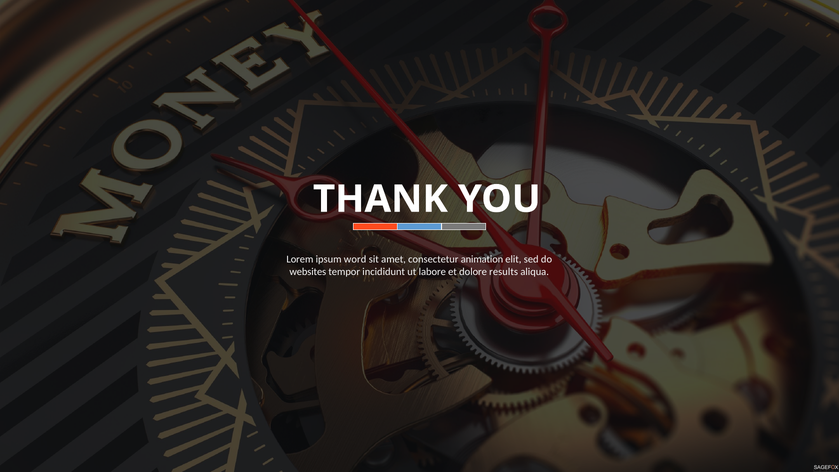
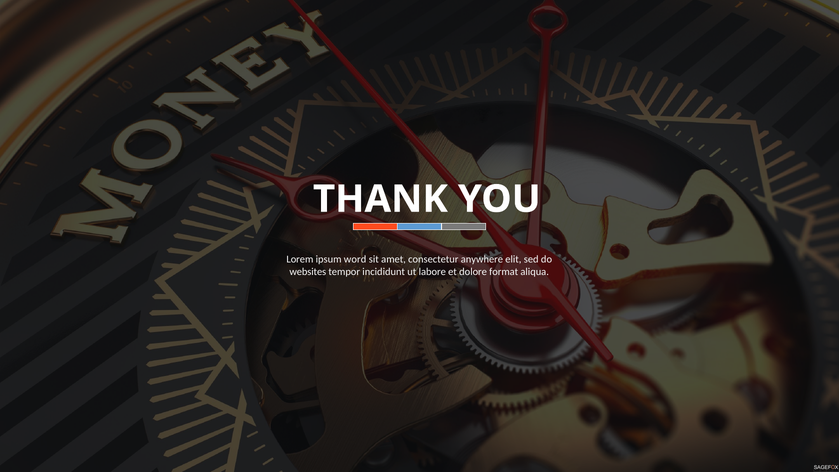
animation: animation -> anywhere (482, 259)
results: results -> format (504, 272)
